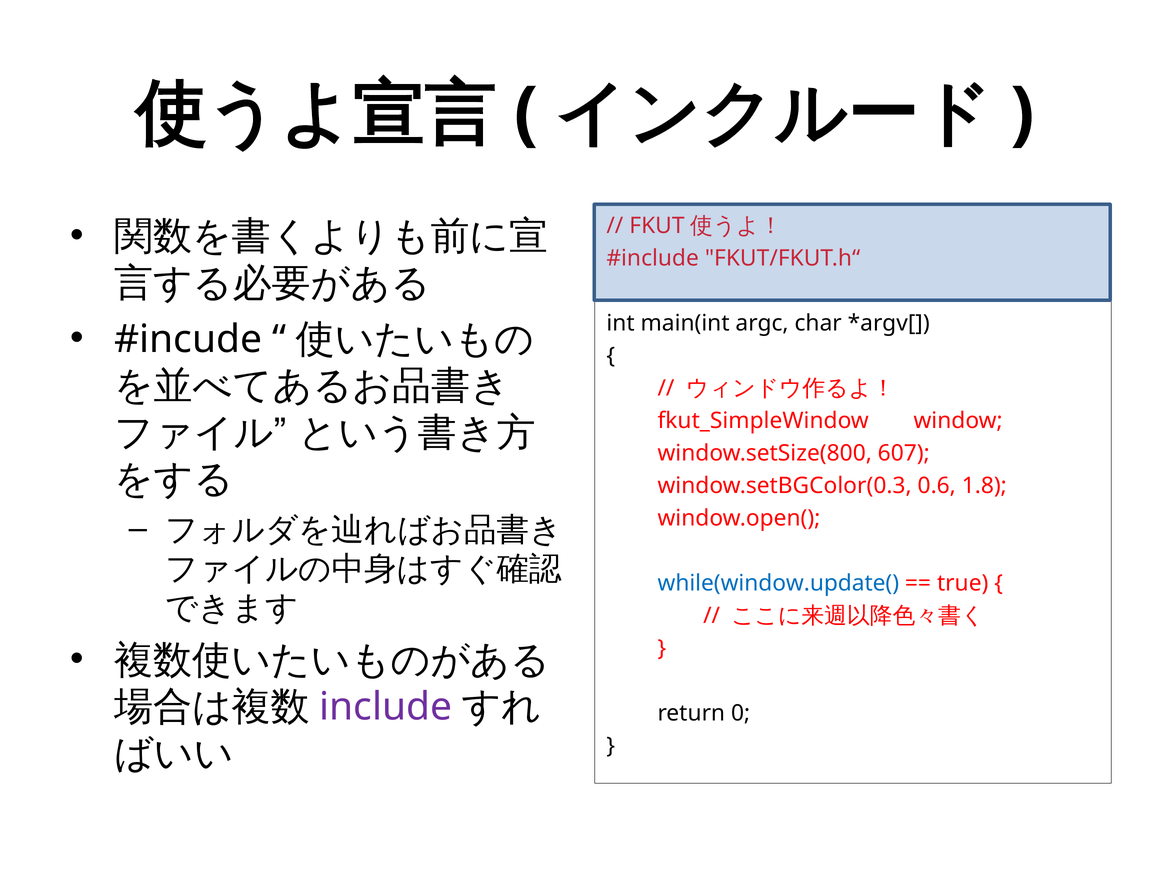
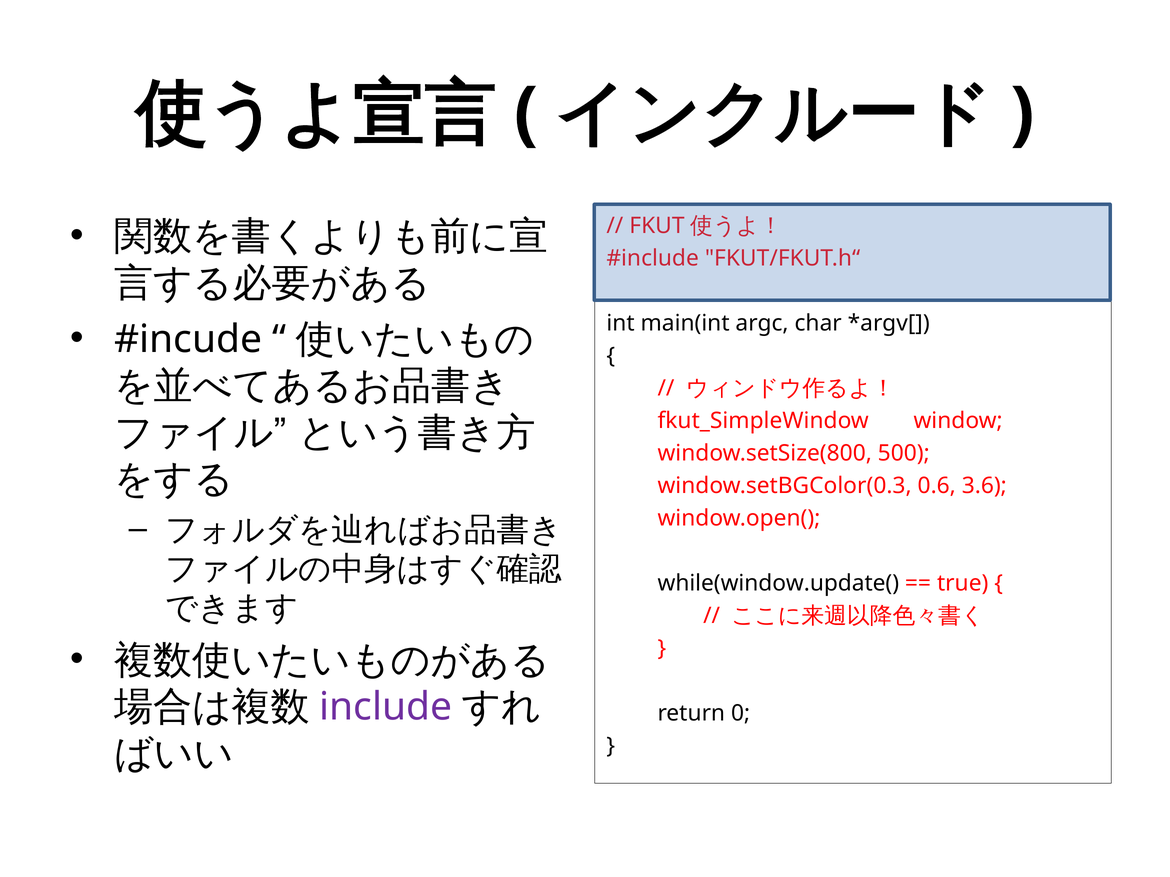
607: 607 -> 500 (904, 453)
1.8: 1.8 -> 3.6 (984, 486)
while(window.update( colour: blue -> black (778, 584)
